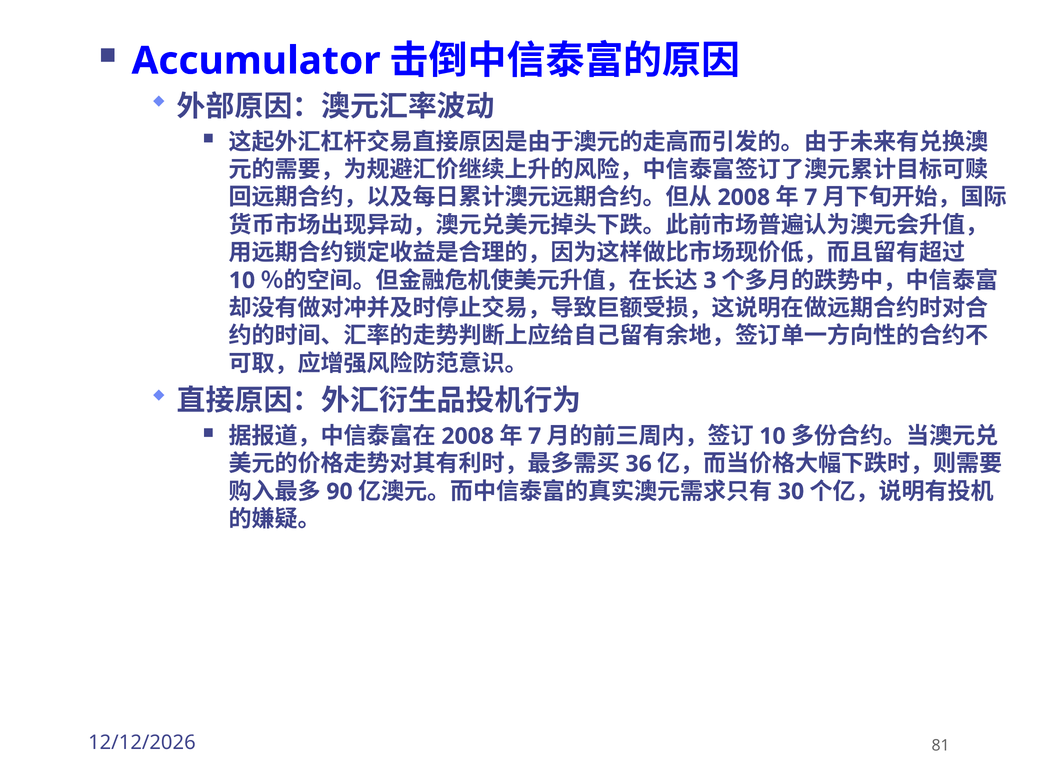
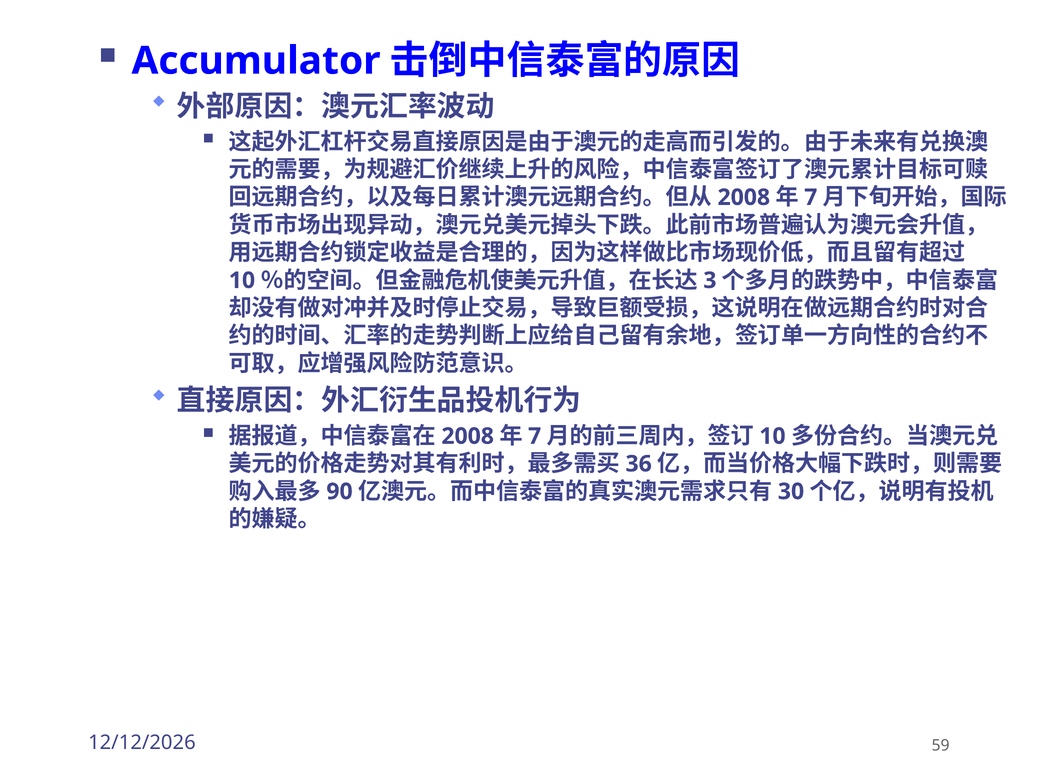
81: 81 -> 59 (941, 745)
